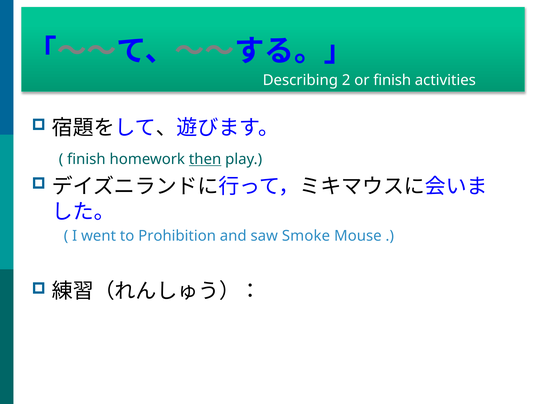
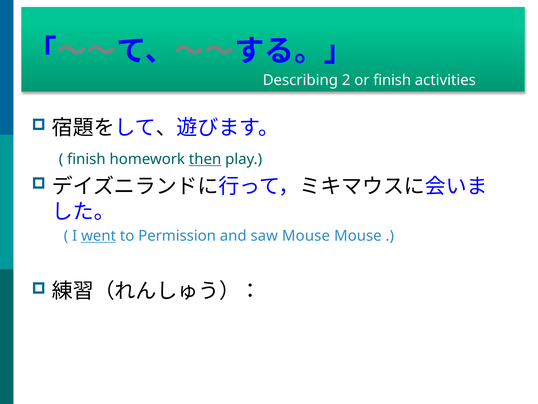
went underline: none -> present (99, 236)
Prohibition: Prohibition -> Permission (177, 236)
saw Smoke: Smoke -> Mouse (306, 236)
